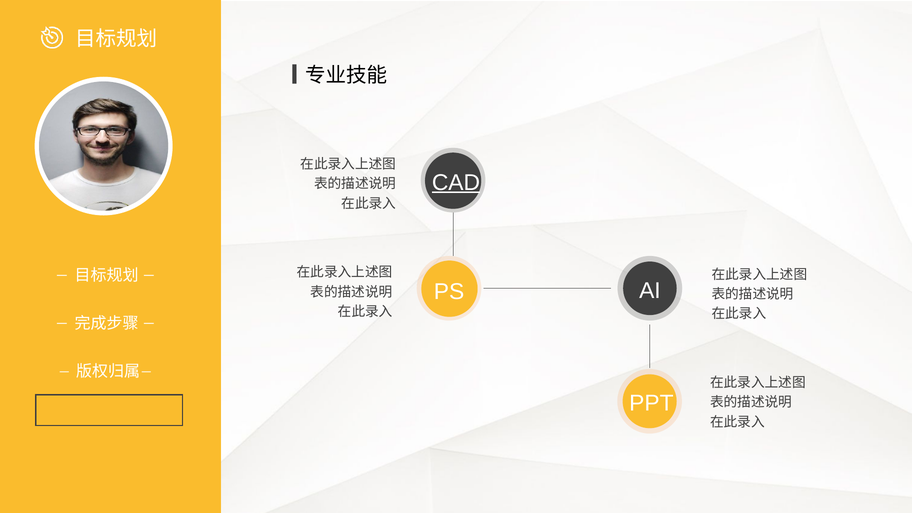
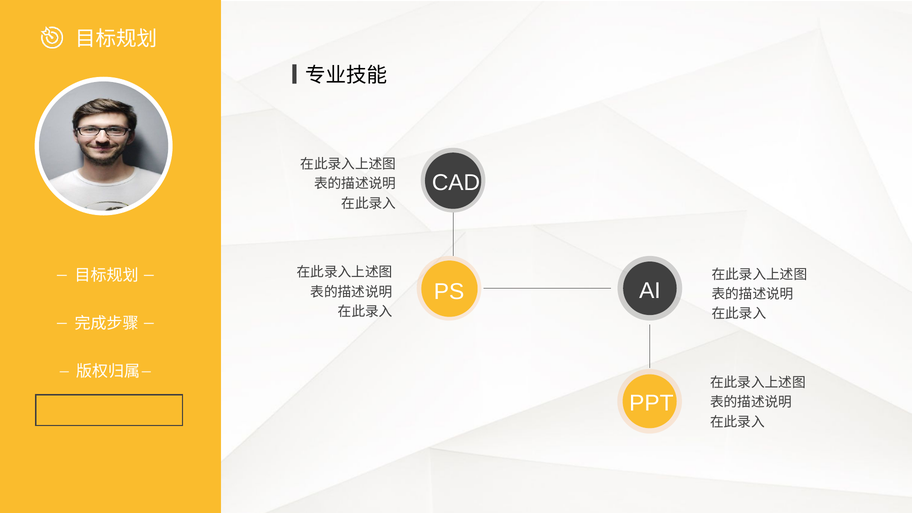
CAD underline: present -> none (456, 183)
